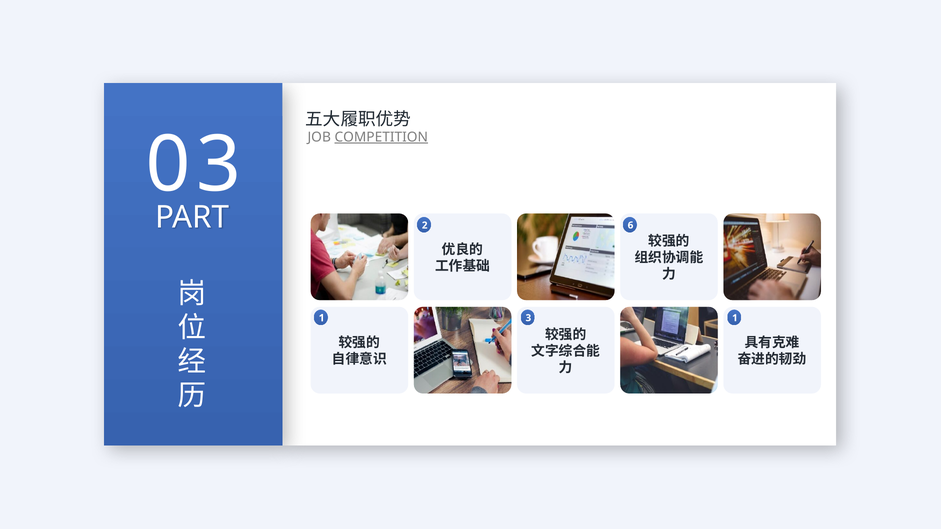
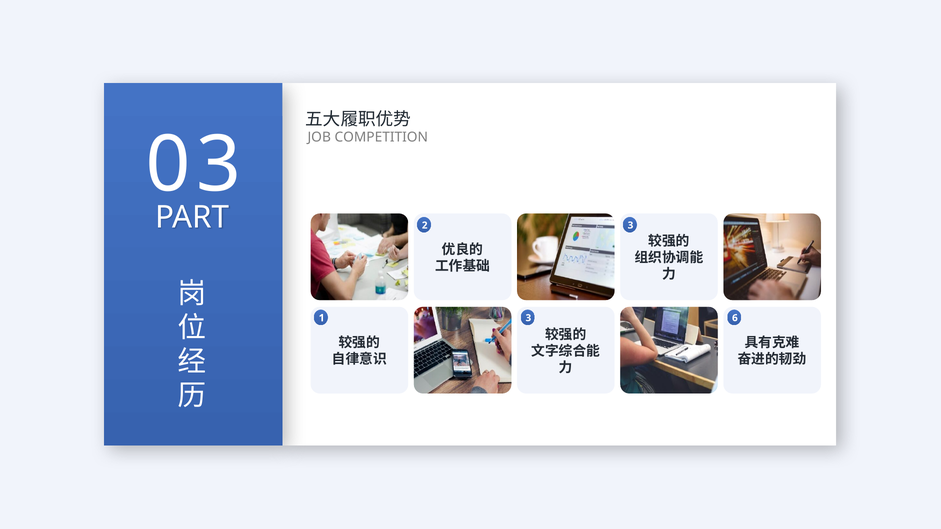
COMPETITION underline: present -> none (381, 137)
2 6: 6 -> 3 (631, 225)
3 1: 1 -> 6 (735, 318)
